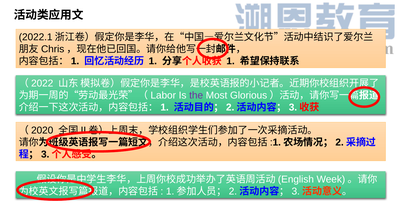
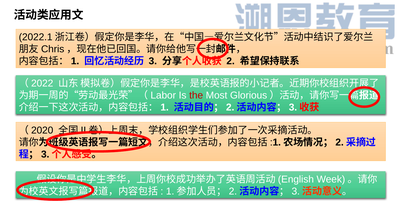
1: 1 -> 3 (153, 61)
1: 1 -> 2 (231, 61)
the colour: purple -> red (196, 95)
